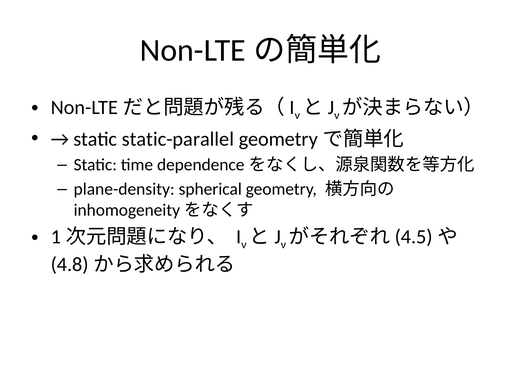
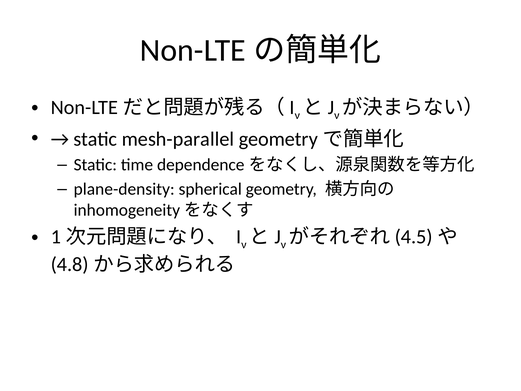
static-parallel: static-parallel -> mesh-parallel (178, 139)
